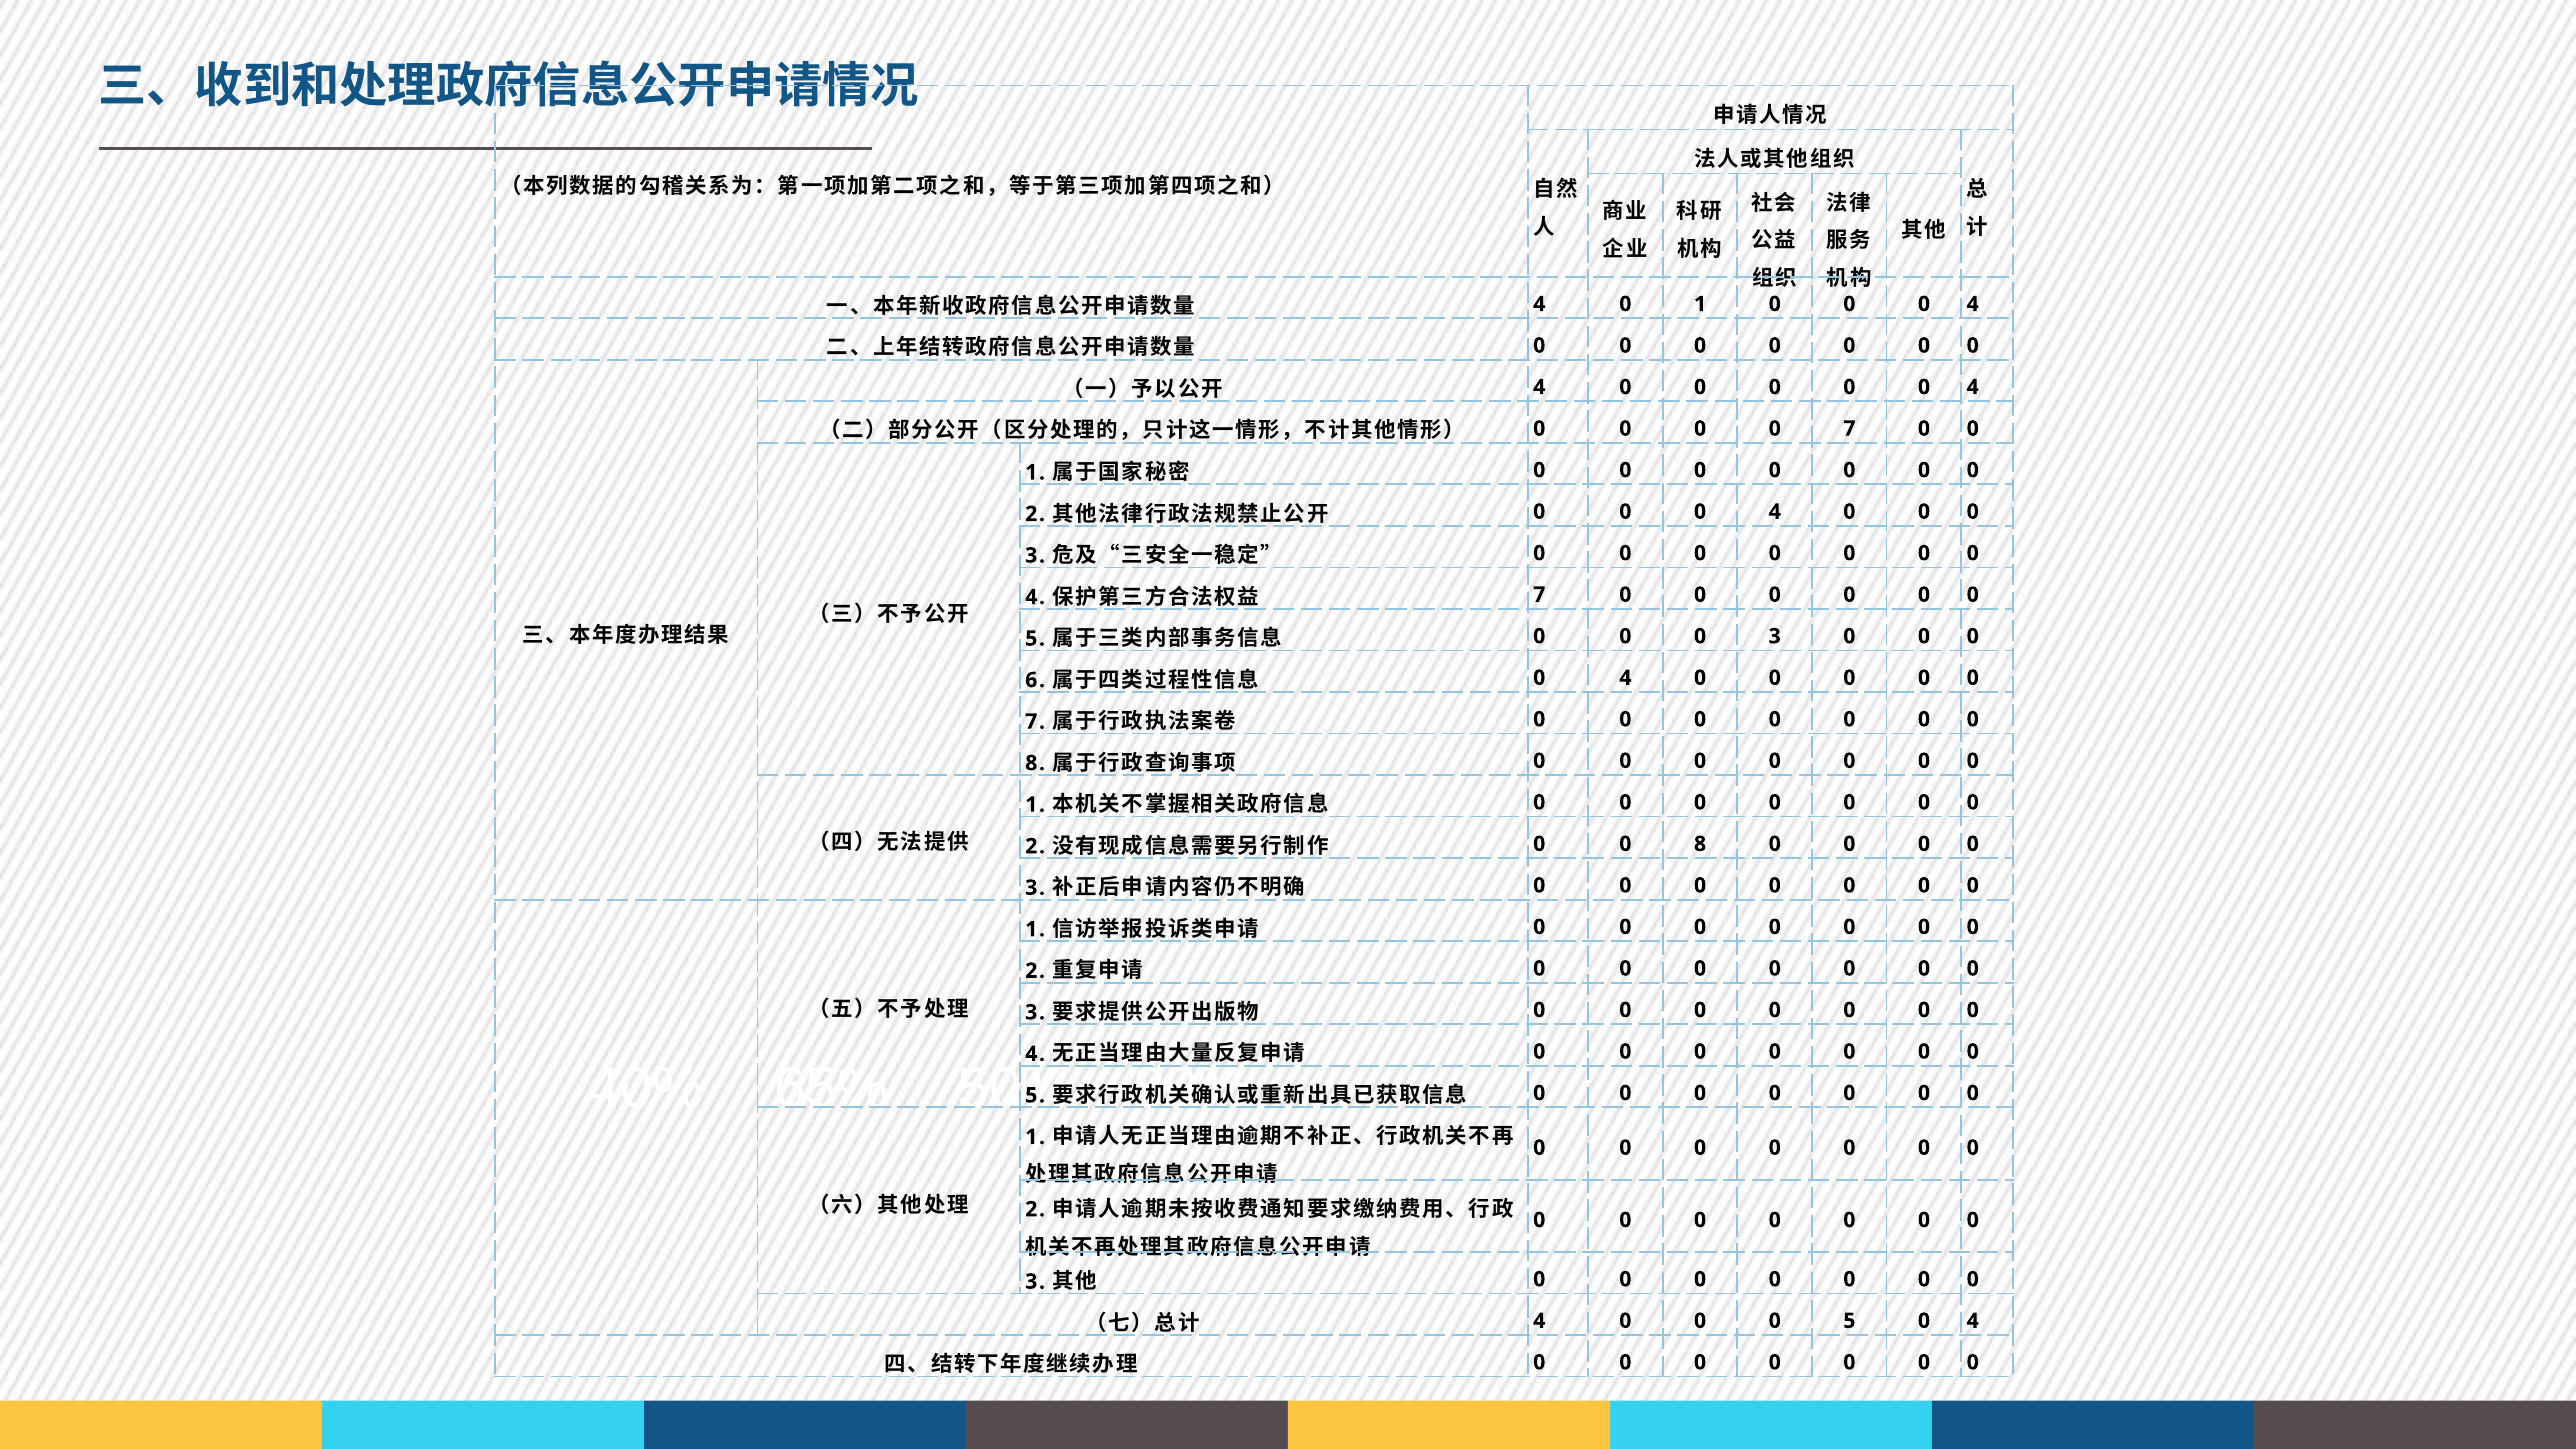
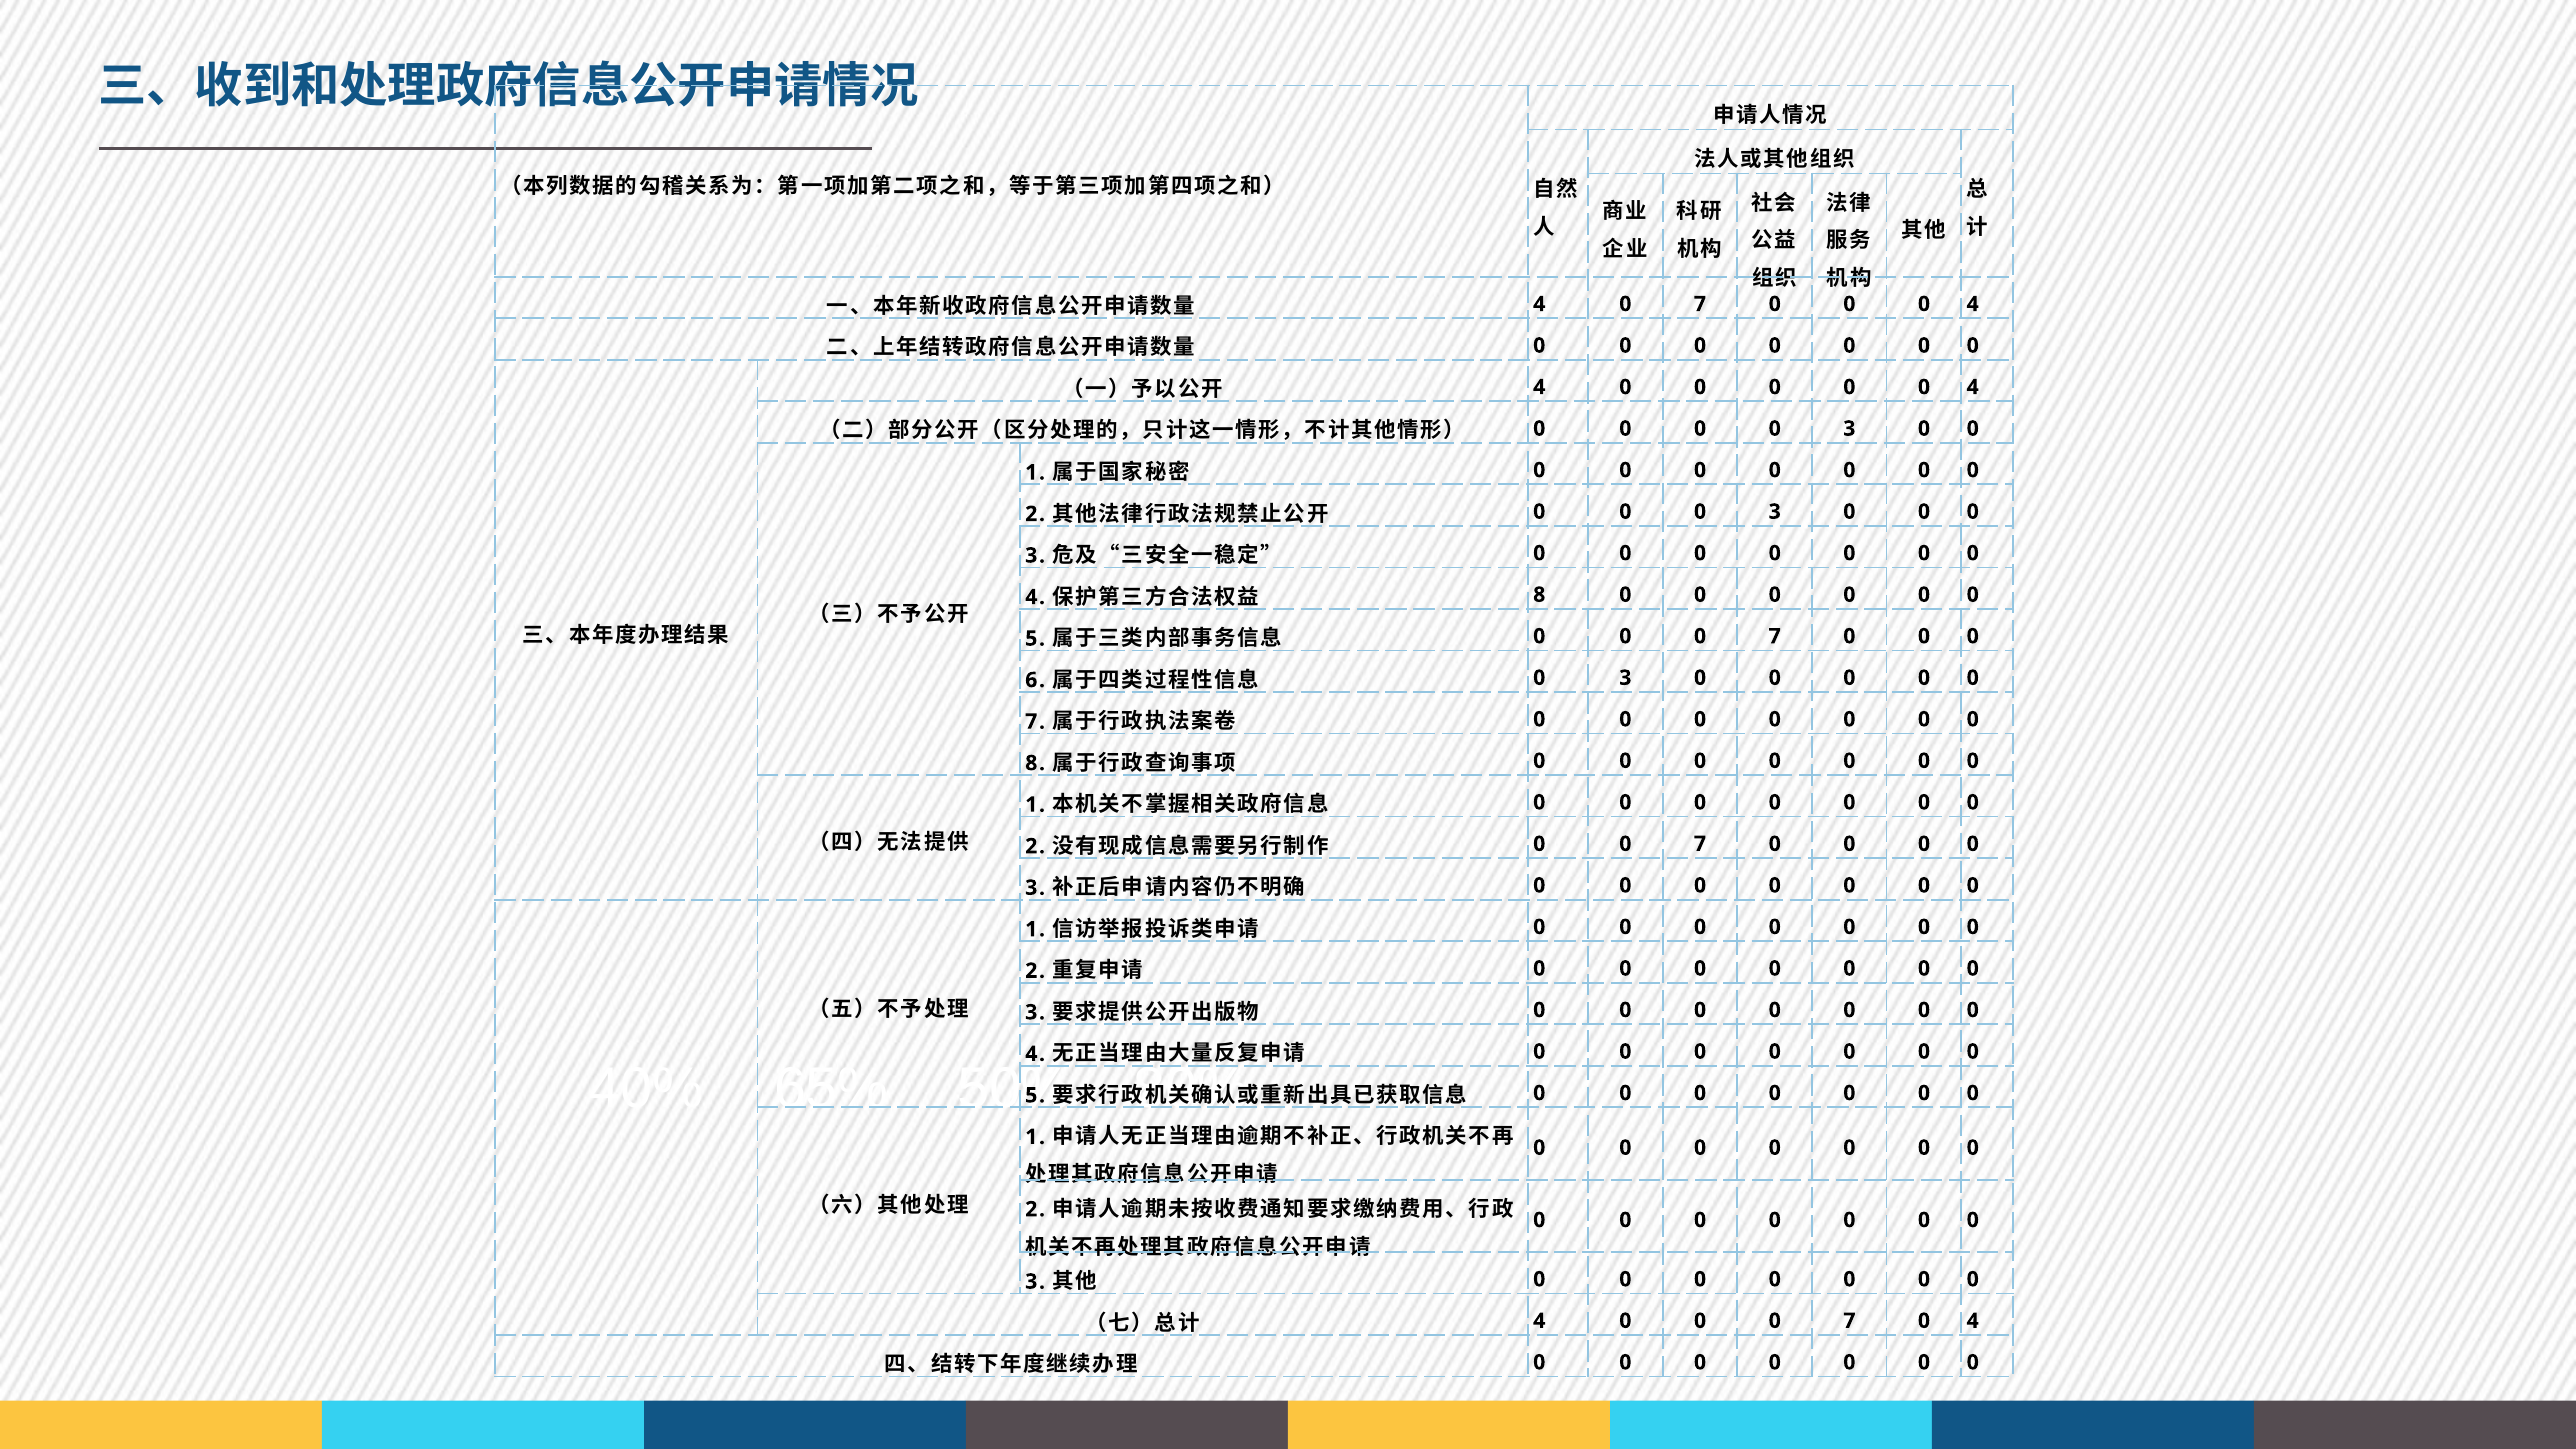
4 0 1: 1 -> 7 (1700, 304)
7: 7 -> 3 (1849, 429)
4: 4 -> 3 (1775, 512)
7: 7 -> 8 (1539, 595)
3: 3 -> 7 (1775, 636)
4: 4 -> 3 (1625, 678)
8: 8 -> 7 (1700, 844)
5: 5 -> 7 (1849, 1321)
